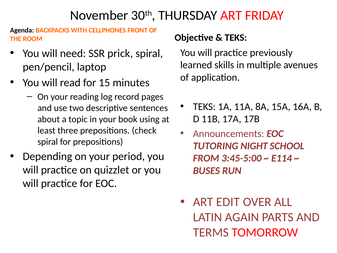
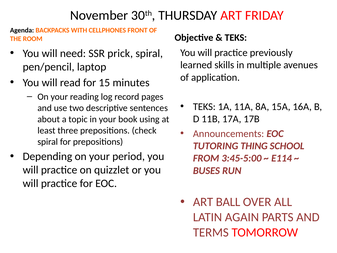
NIGHT: NIGHT -> THING (254, 146)
EDIT: EDIT -> BALL (228, 202)
